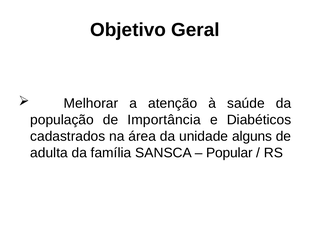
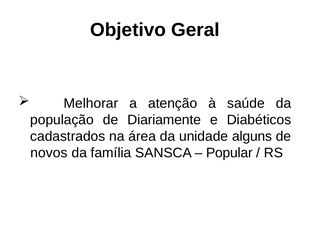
Importância: Importância -> Diariamente (164, 120)
adulta: adulta -> novos (49, 153)
